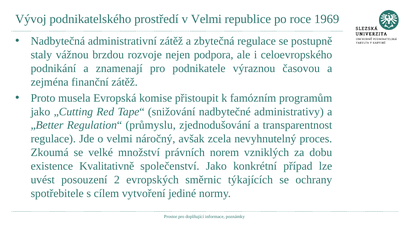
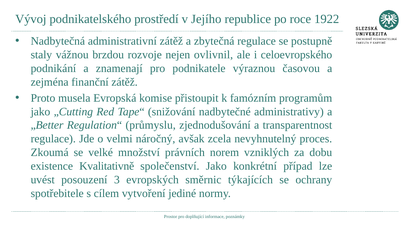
v Velmi: Velmi -> Jejího (206, 19)
1969: 1969 -> 1922 (327, 19)
podpora: podpora -> ovlivnil (214, 55)
2: 2 -> 3 (117, 180)
